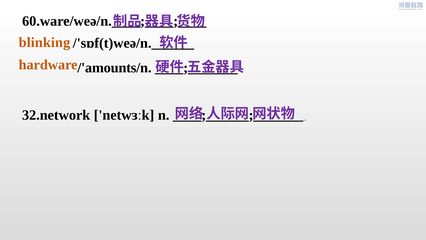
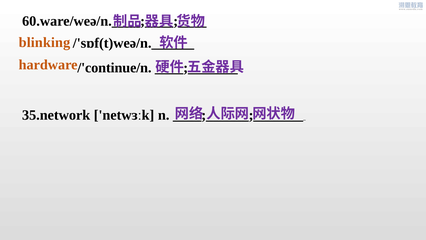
/'amounts/n: /'amounts/n -> /'continue/n (114, 68)
32.network: 32.network -> 35.network (56, 115)
